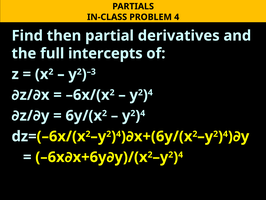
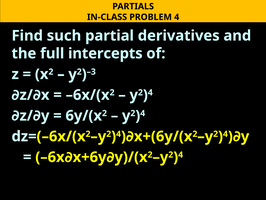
then: then -> such (64, 36)
